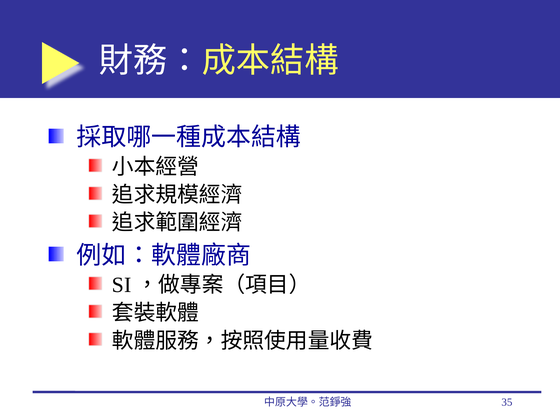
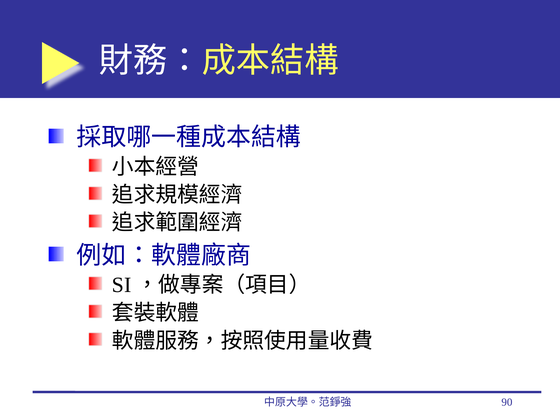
35: 35 -> 90 (507, 402)
